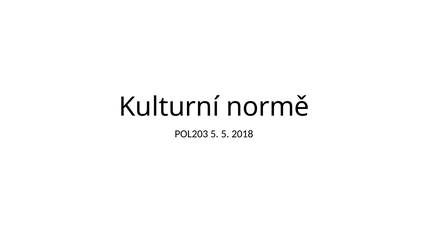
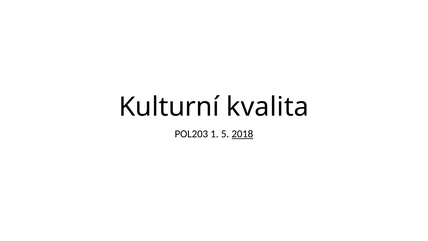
normě: normě -> kvalita (268, 107)
POL203 5: 5 -> 1 (215, 134)
2018 underline: none -> present (242, 134)
